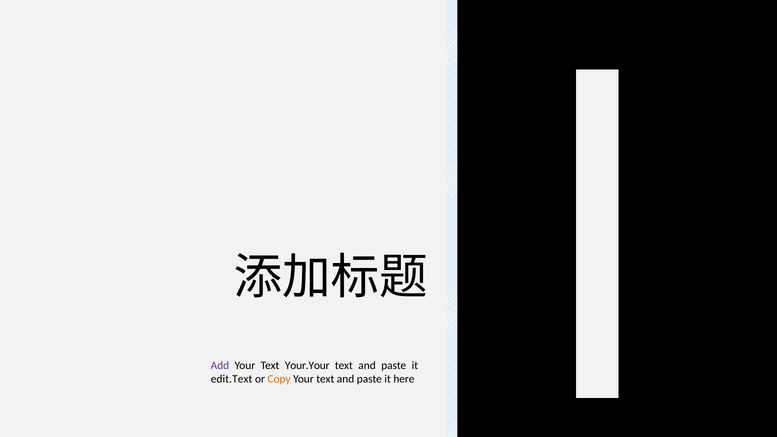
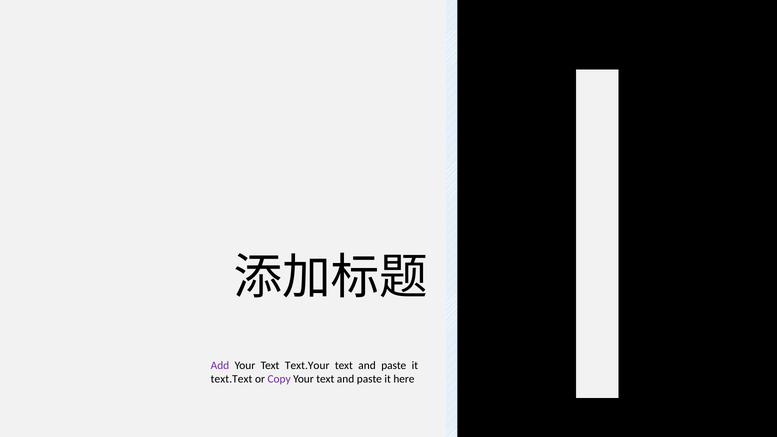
Your.Your: Your.Your -> Text.Your (307, 366)
edit.Text: edit.Text -> text.Text (232, 379)
Copy colour: orange -> purple (279, 379)
